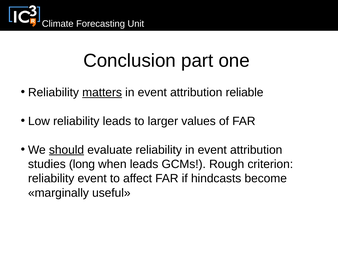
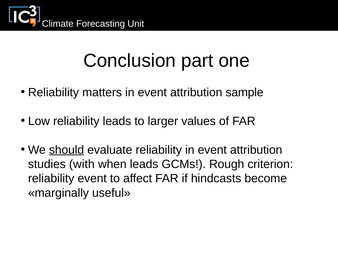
matters underline: present -> none (102, 92)
reliable: reliable -> sample (245, 92)
long: long -> with (82, 164)
